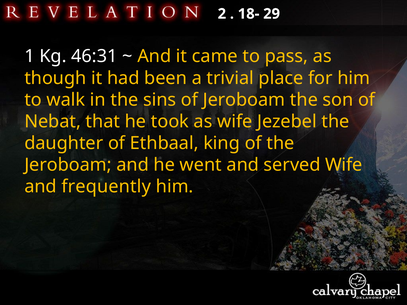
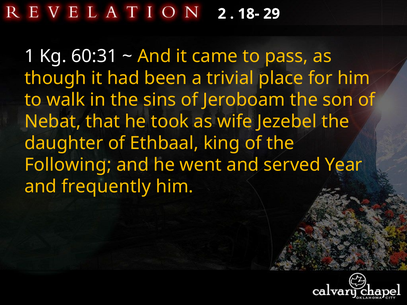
46:31: 46:31 -> 60:31 (94, 56)
Jeroboam: Jeroboam -> Following (68, 165)
served Wife: Wife -> Year (344, 165)
